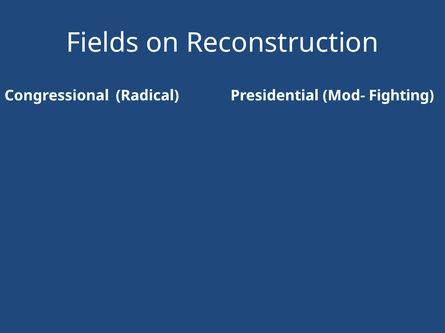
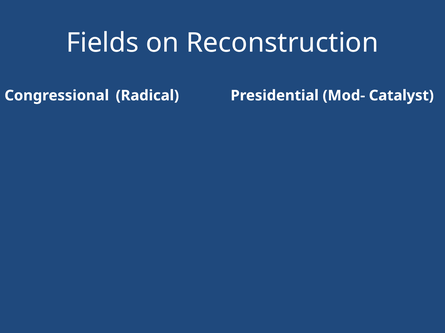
Fighting: Fighting -> Catalyst (401, 96)
